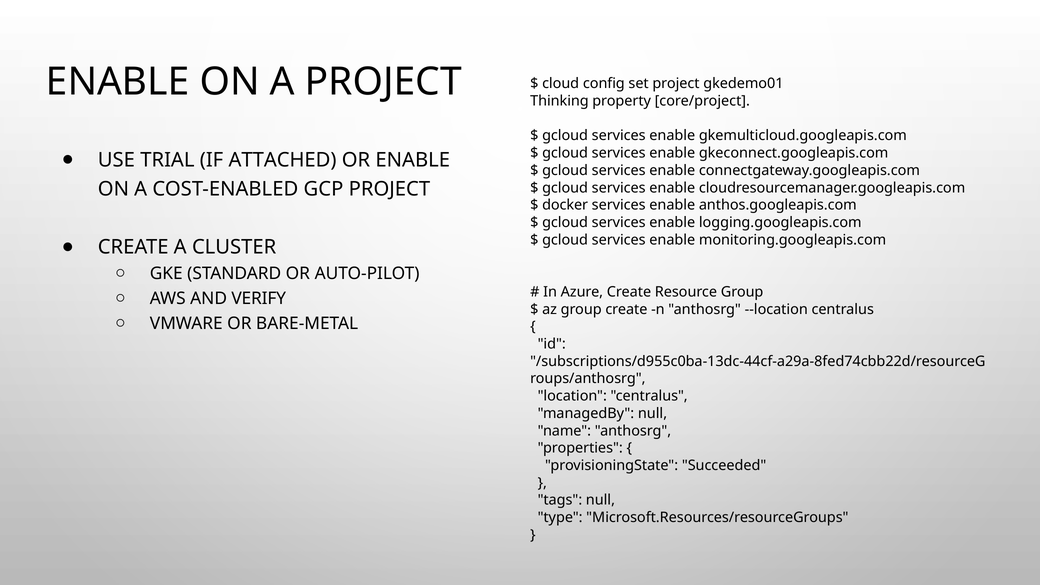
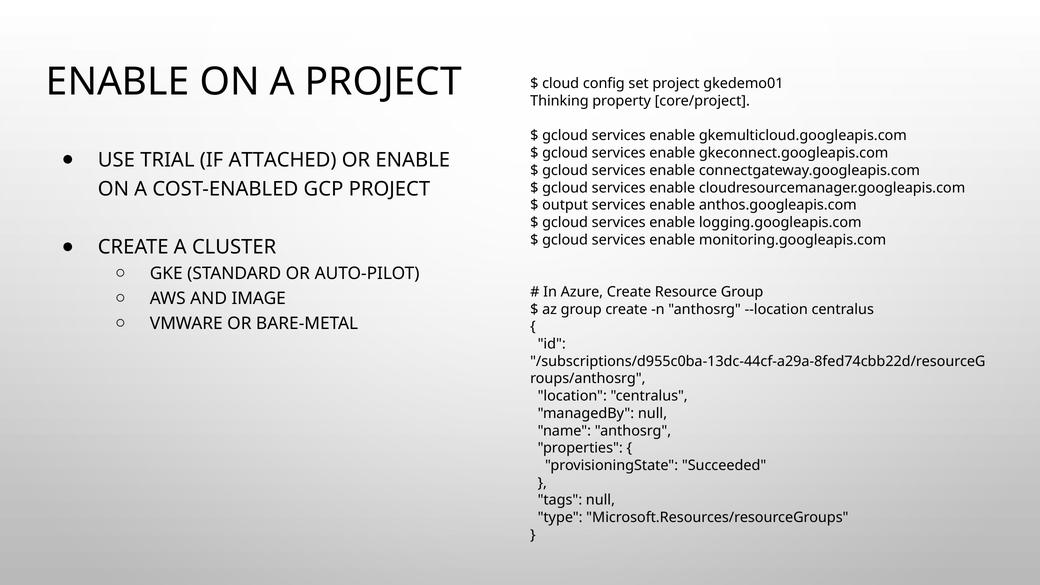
docker: docker -> output (565, 205)
VERIFY: VERIFY -> IMAGE (259, 299)
